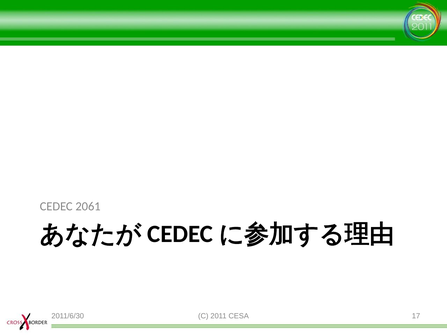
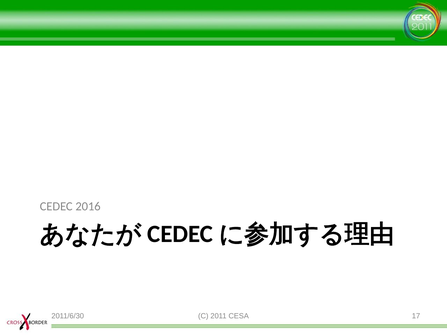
2061: 2061 -> 2016 (88, 207)
